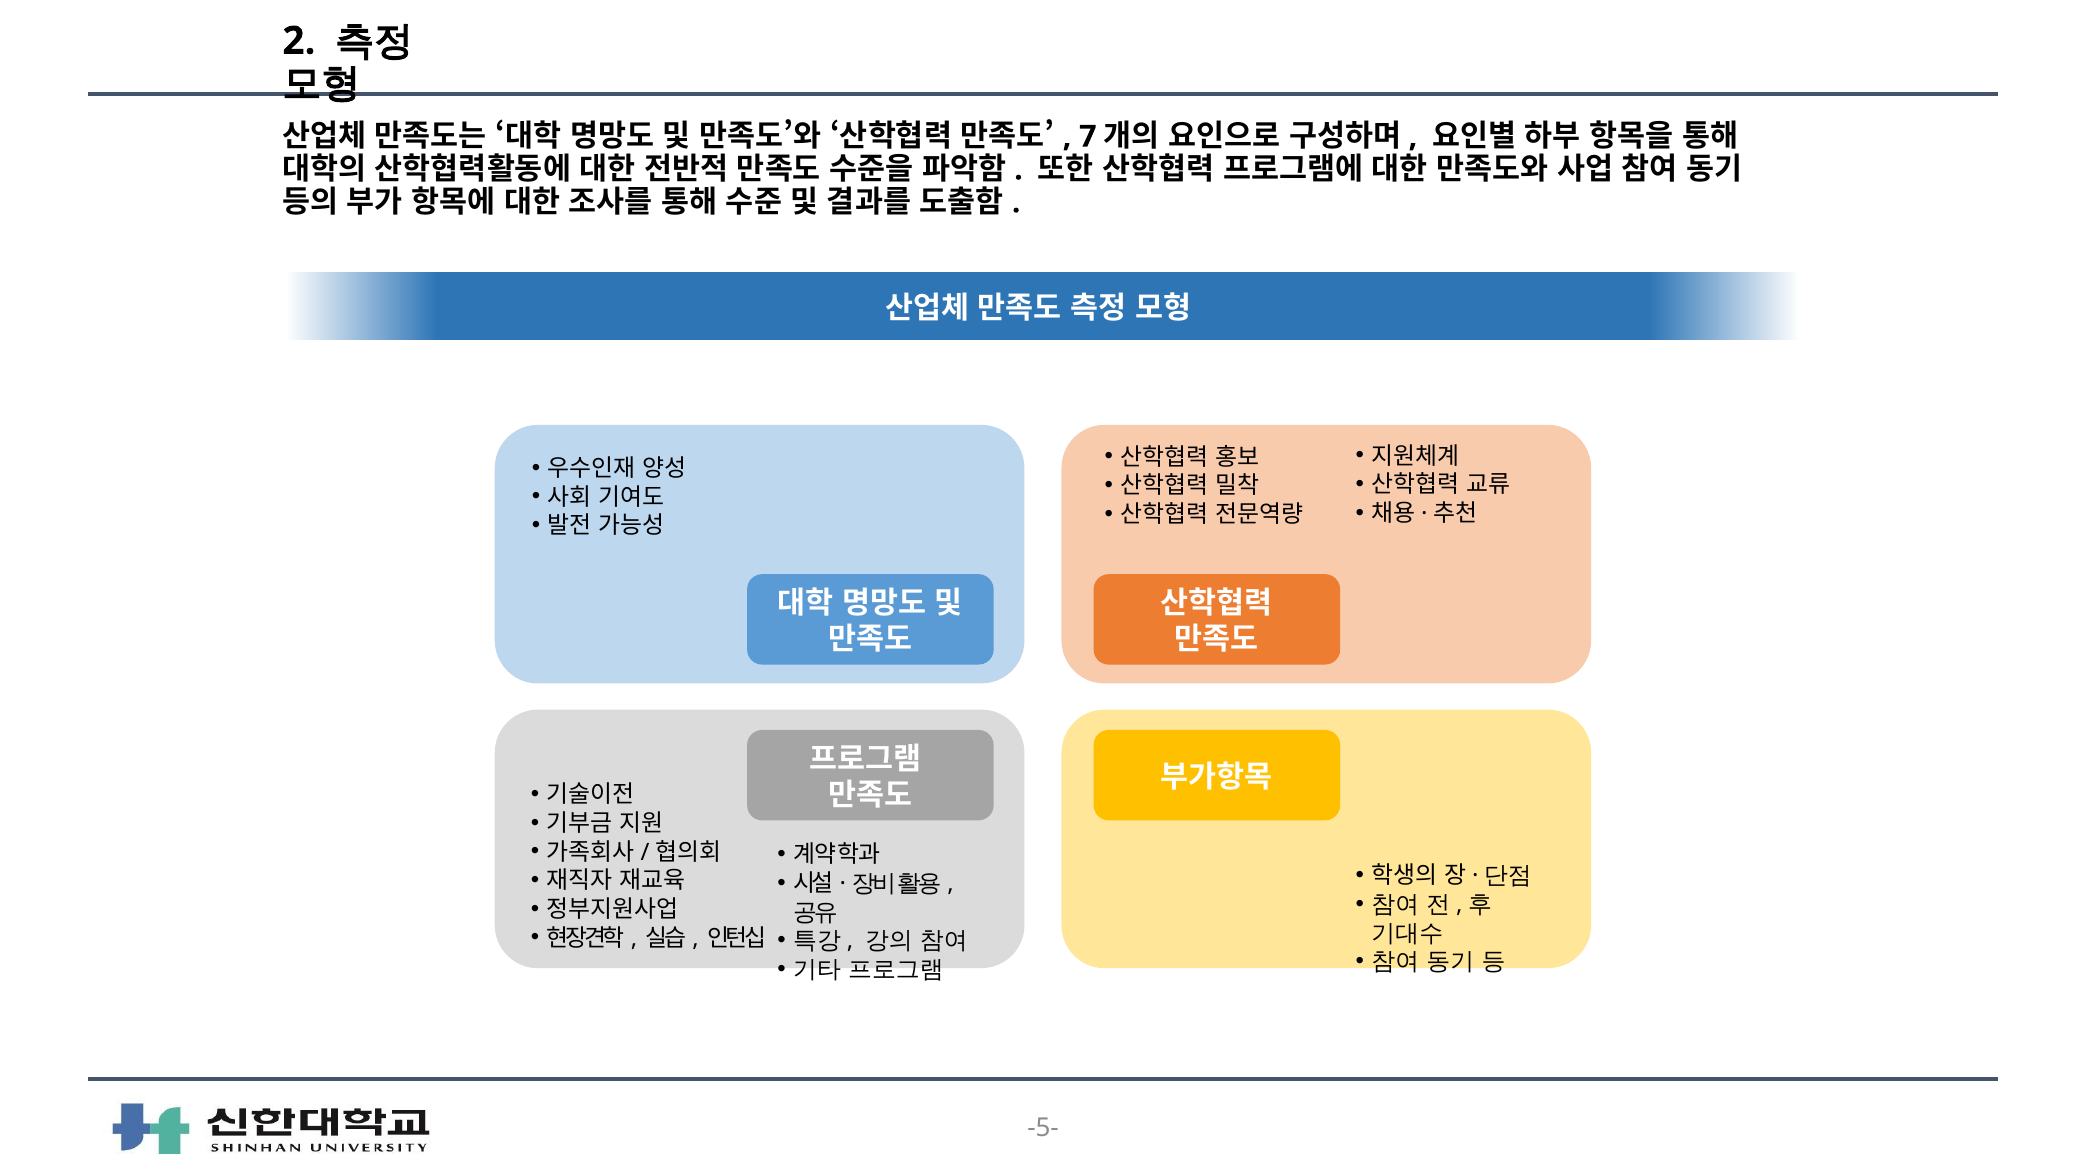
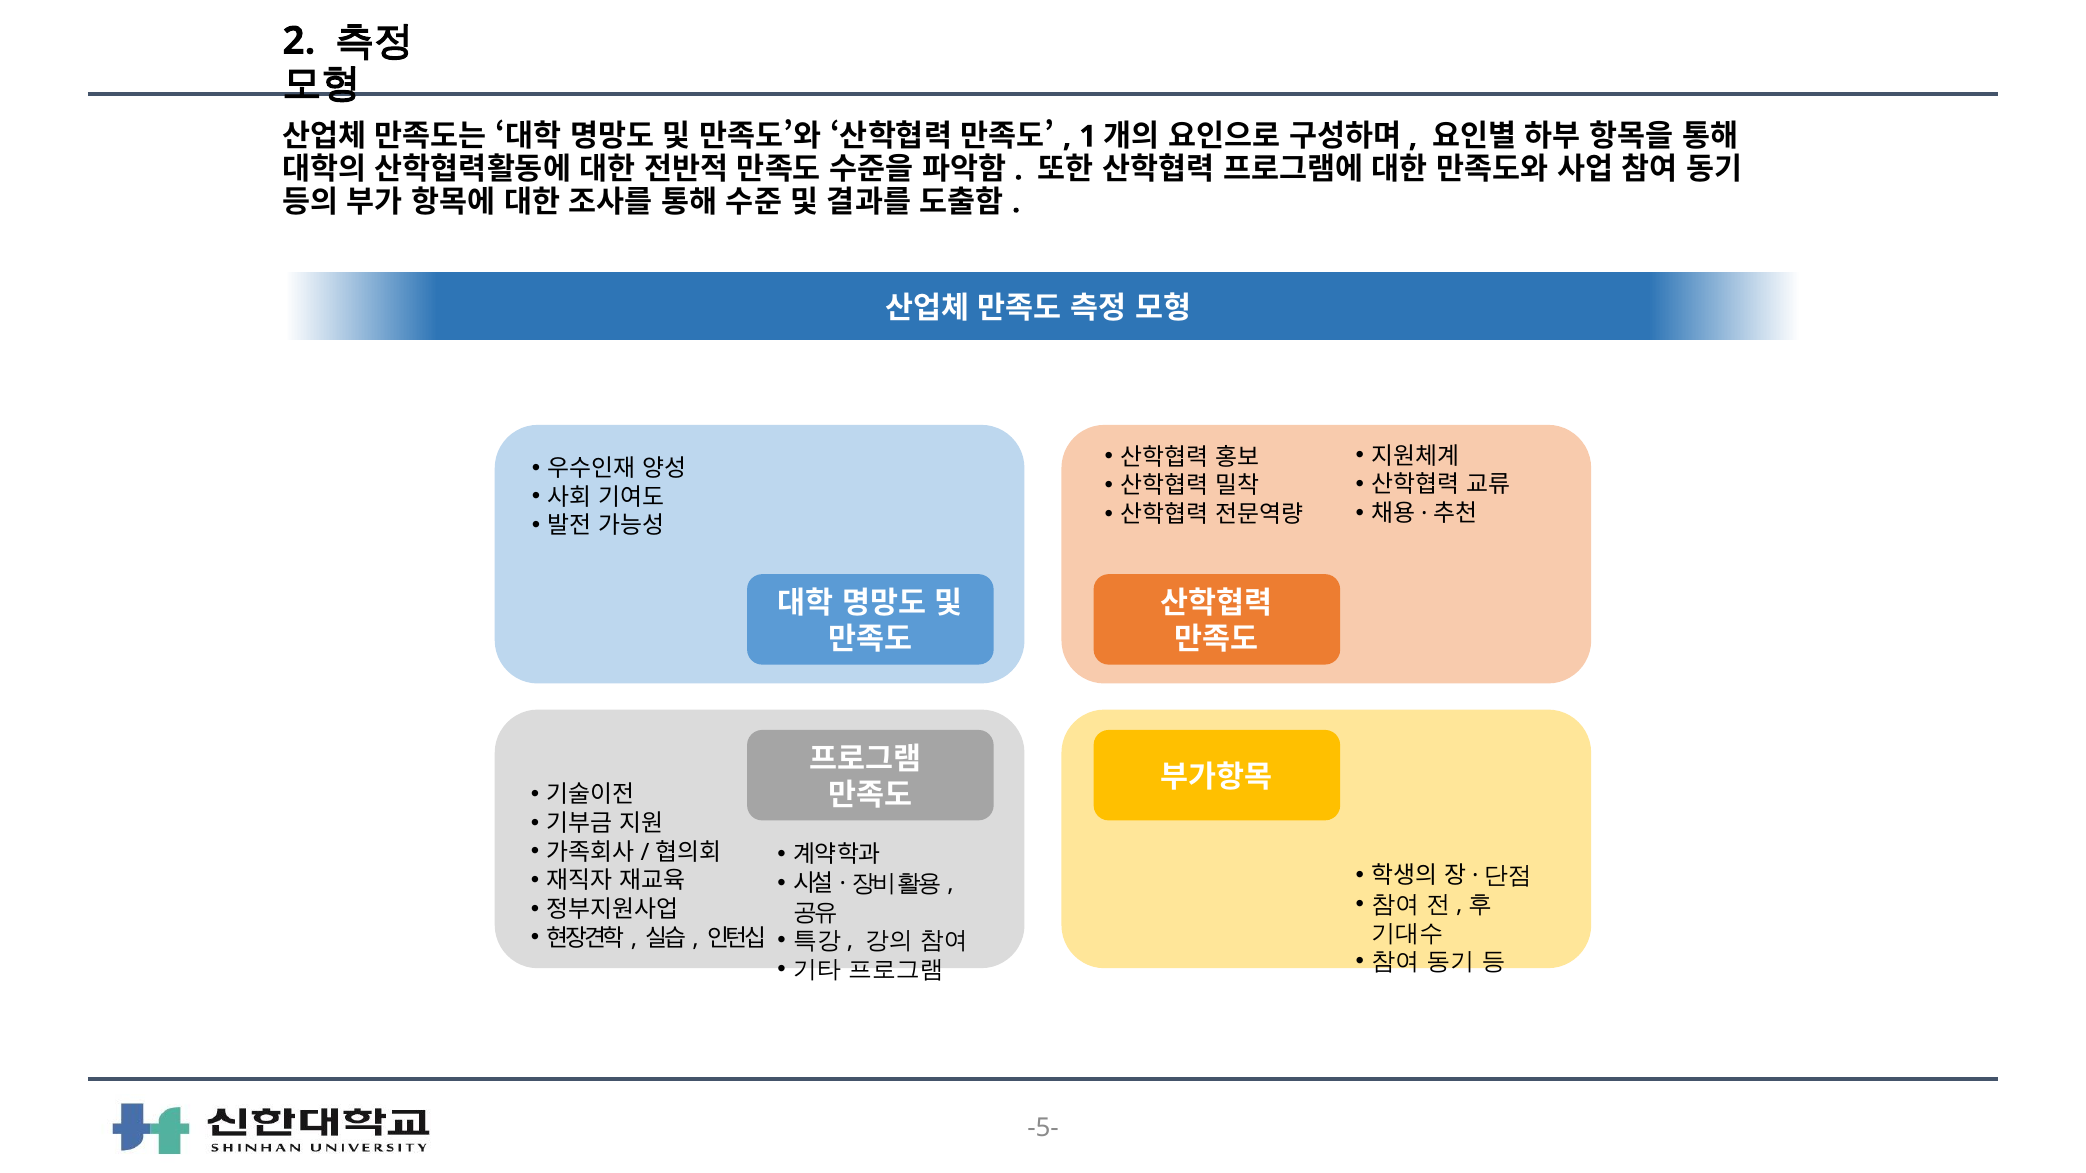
7: 7 -> 1 (1088, 137)
